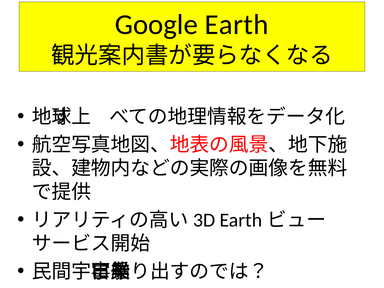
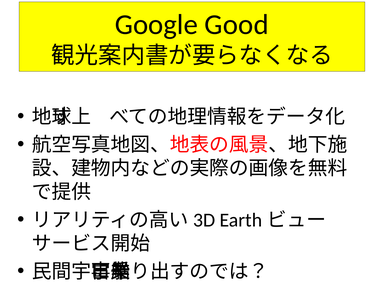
Earth: Earth -> Good (237, 25)
